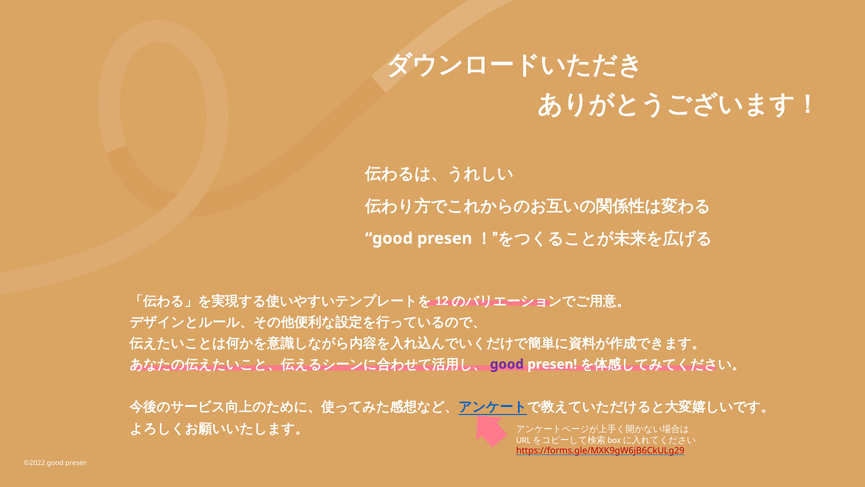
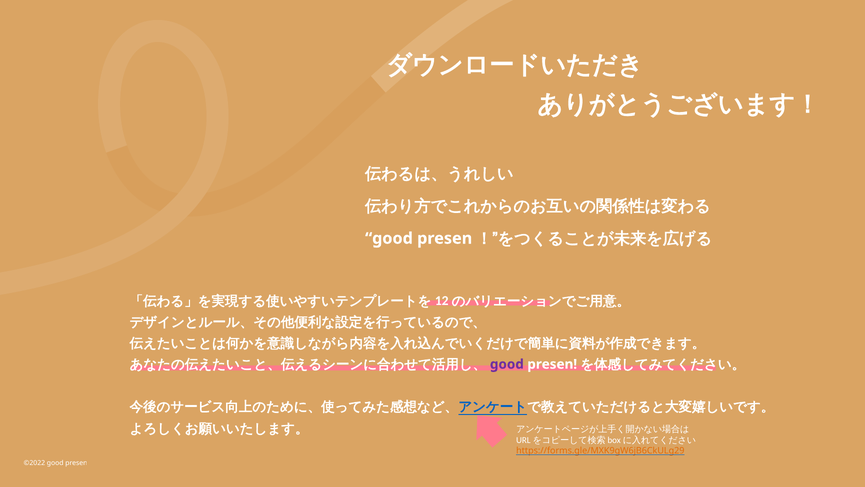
https://forms.gle/MXK9gW6jB6CkULg29 colour: red -> orange (600, 450)
